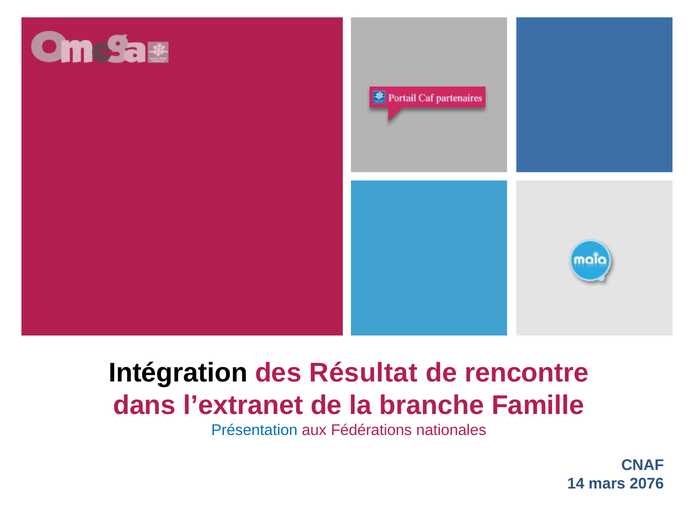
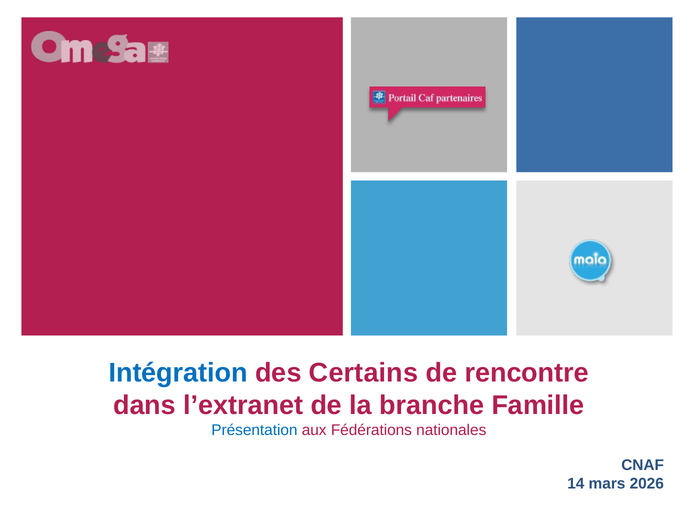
Intégration colour: black -> blue (178, 373)
Résultat: Résultat -> Certains (364, 373)
2076: 2076 -> 2026 (647, 483)
